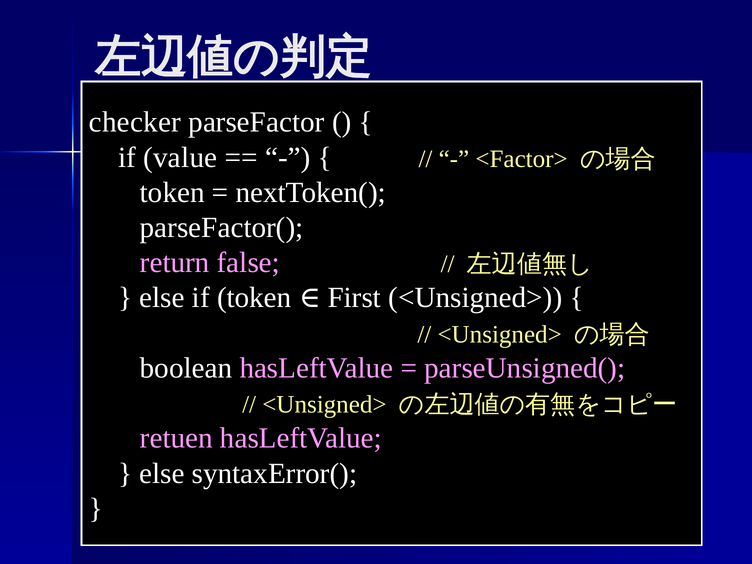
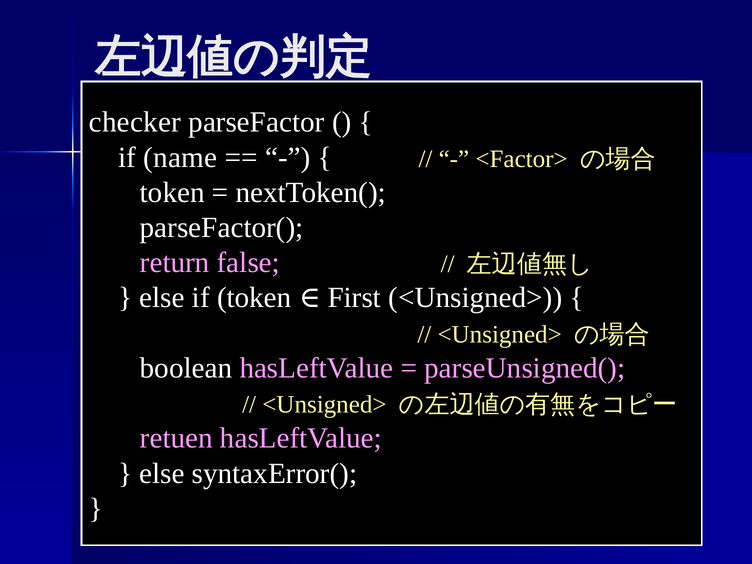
value: value -> name (180, 157)
